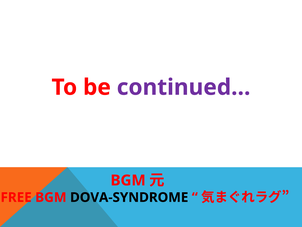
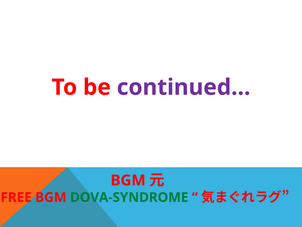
DOVA-SYNDROME colour: black -> green (129, 197)
